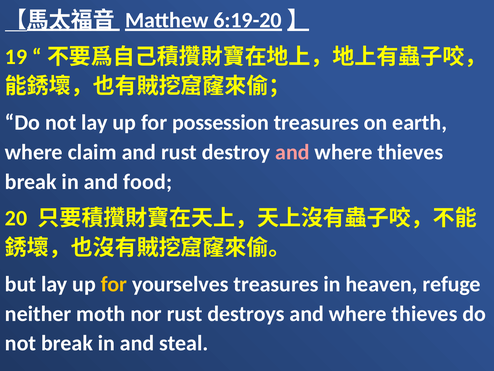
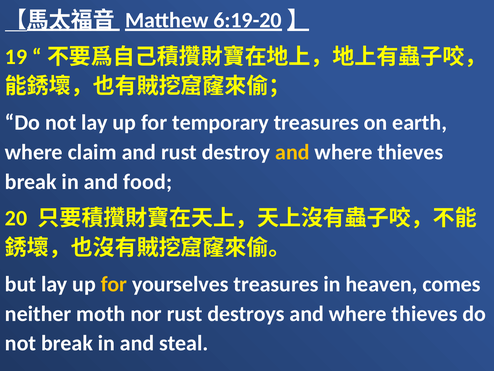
possession: possession -> temporary (220, 123)
and colour: pink -> yellow (292, 152)
refuge: refuge -> comes (452, 284)
